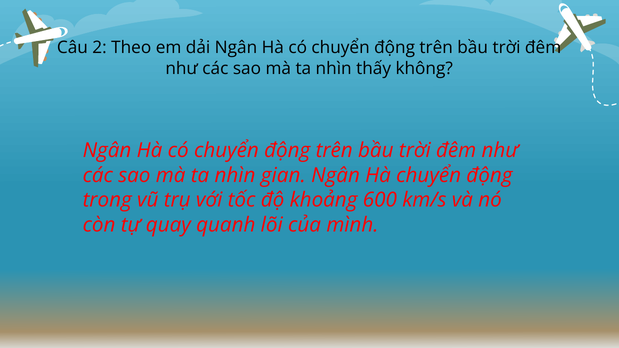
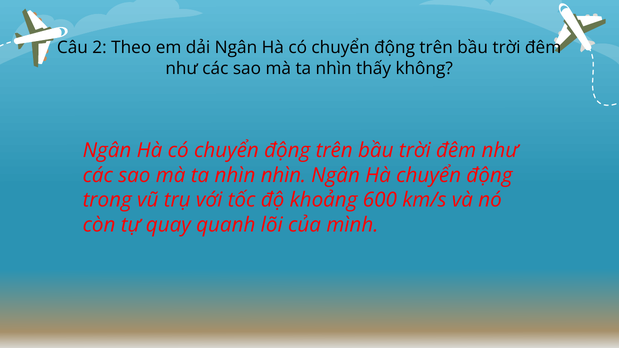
nhìn gian: gian -> nhìn (283, 175)
